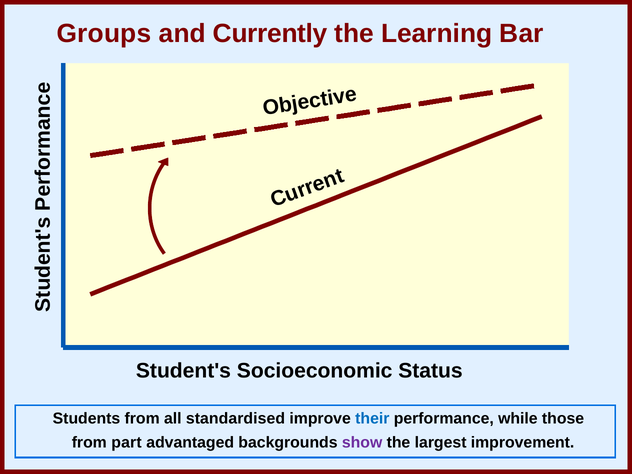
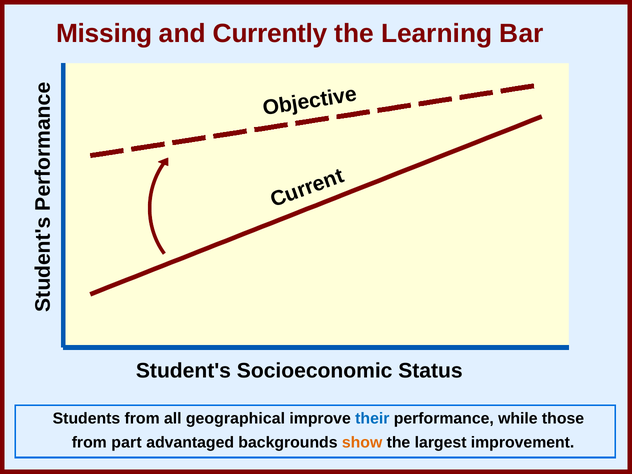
Groups: Groups -> Missing (104, 33)
standardised: standardised -> geographical (235, 419)
show colour: purple -> orange (362, 443)
